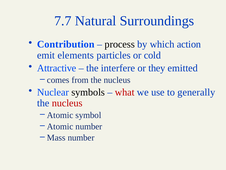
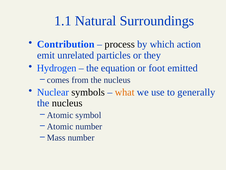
7.7: 7.7 -> 1.1 (63, 21)
elements: elements -> unrelated (76, 55)
cold: cold -> they (152, 55)
Attractive: Attractive -> Hydrogen (57, 68)
interfere: interfere -> equation (118, 68)
they: they -> foot (157, 68)
what colour: red -> orange (125, 92)
nucleus colour: red -> black (67, 103)
